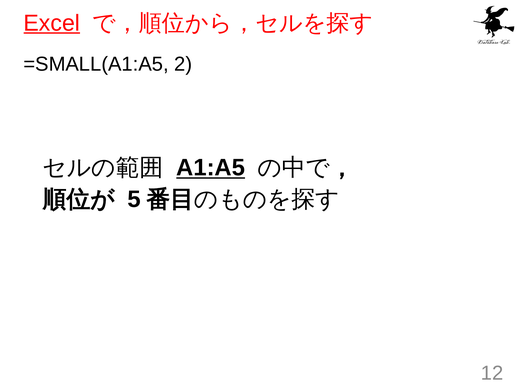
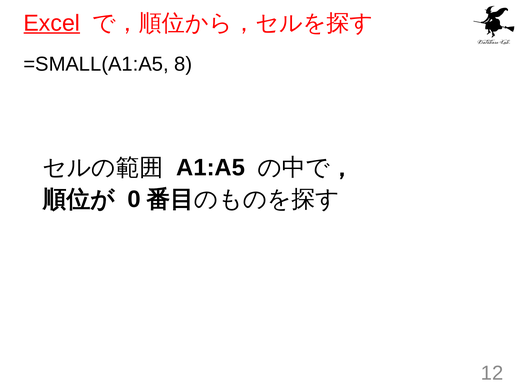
2: 2 -> 8 (183, 64)
A1:A5 underline: present -> none (211, 168)
5: 5 -> 0 (134, 199)
